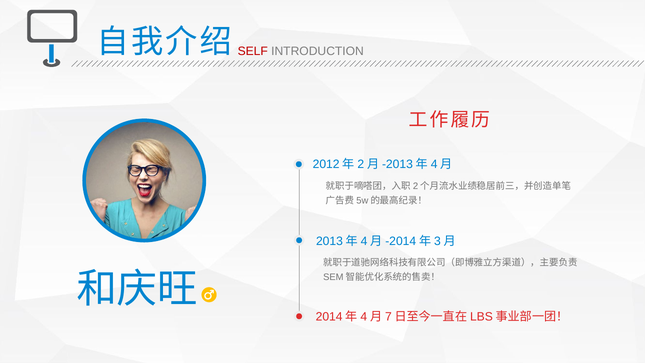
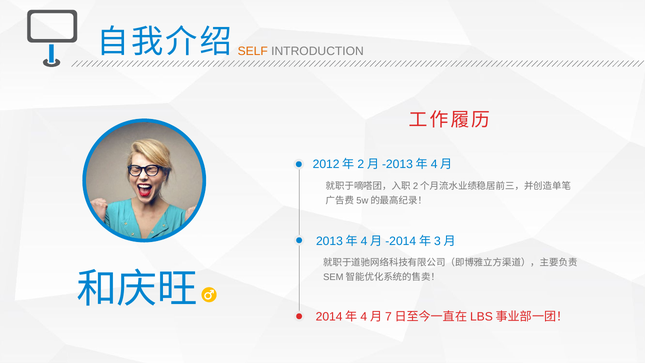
SELF colour: red -> orange (253, 51)
